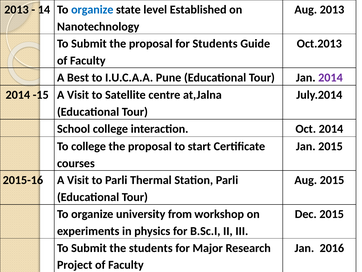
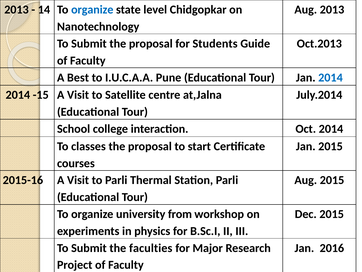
Established: Established -> Chidgopkar (198, 10)
2014 colour: purple -> blue (330, 77)
To college: college -> classes (88, 146)
the students: students -> faculties (151, 248)
